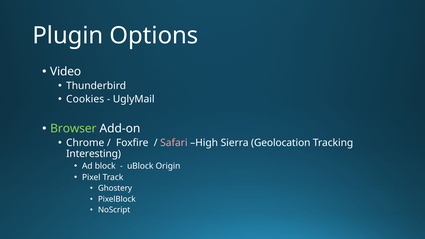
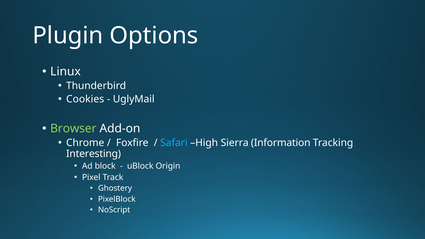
Video: Video -> Linux (66, 72)
Safari colour: pink -> light blue (174, 143)
Geolocation: Geolocation -> Information (281, 143)
